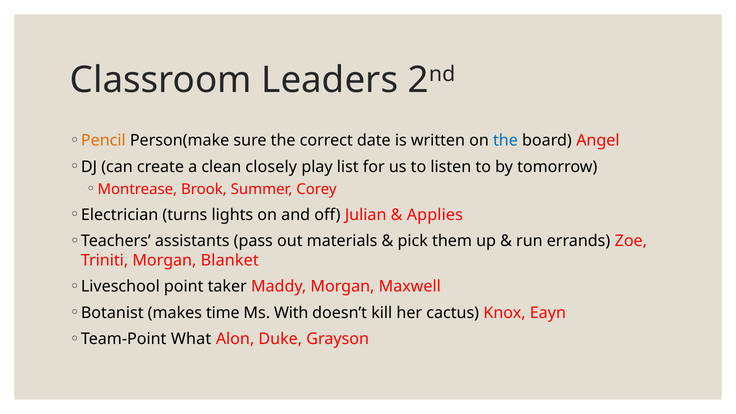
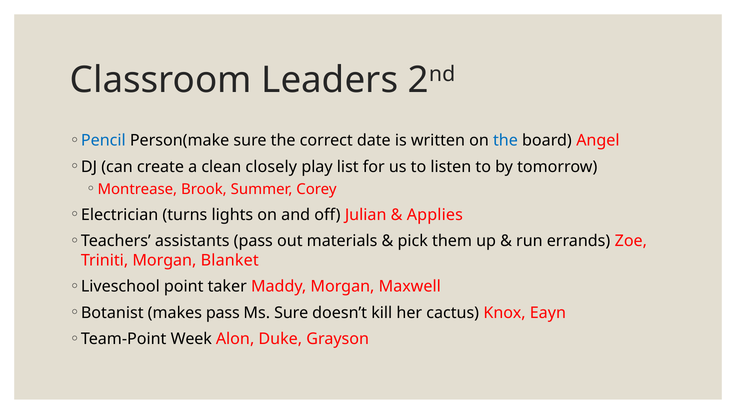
Pencil colour: orange -> blue (103, 141)
makes time: time -> pass (223, 313)
Ms With: With -> Sure (291, 313)
What: What -> Week (191, 339)
